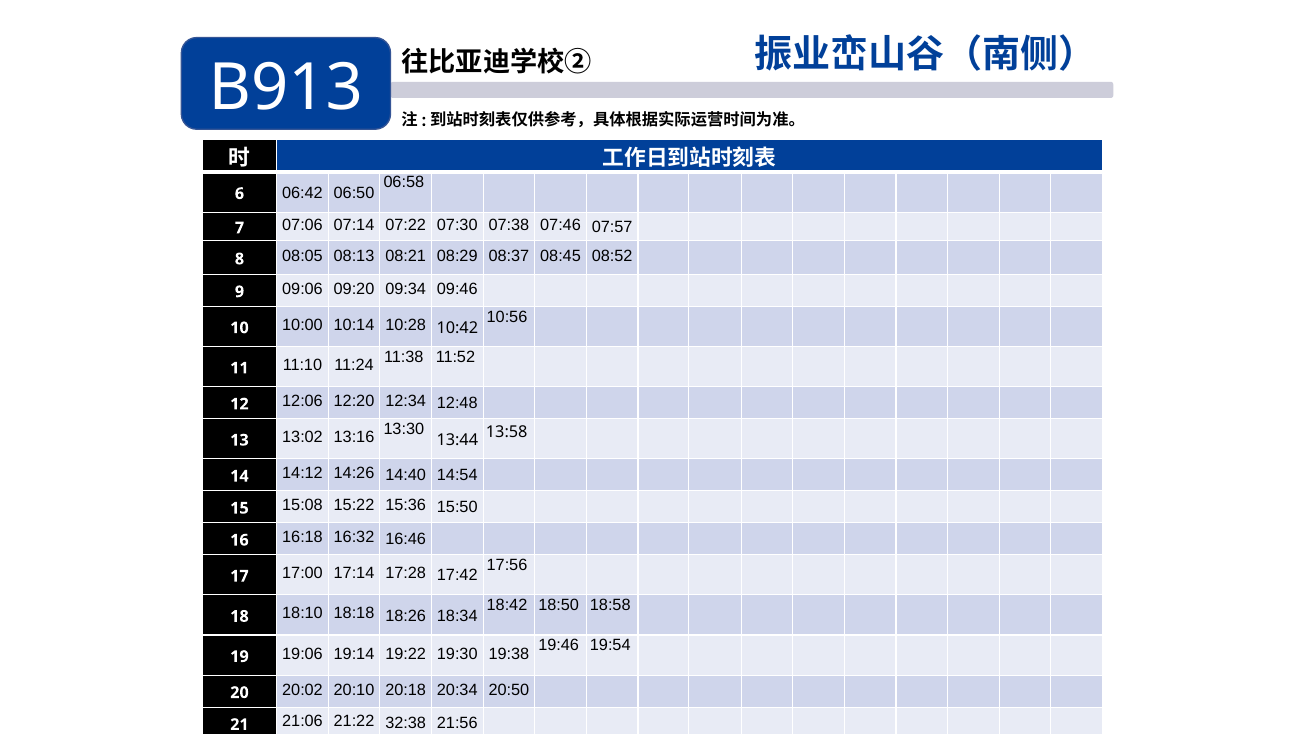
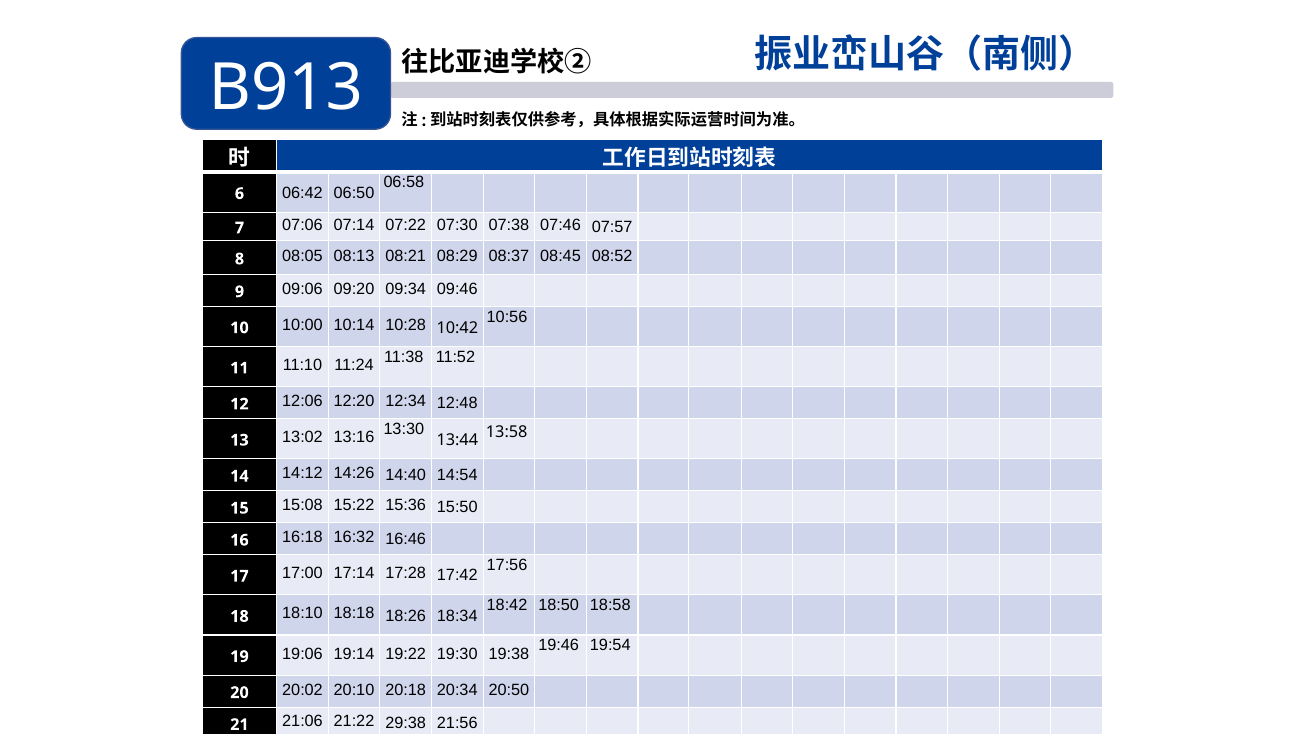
32:38: 32:38 -> 29:38 (406, 723)
